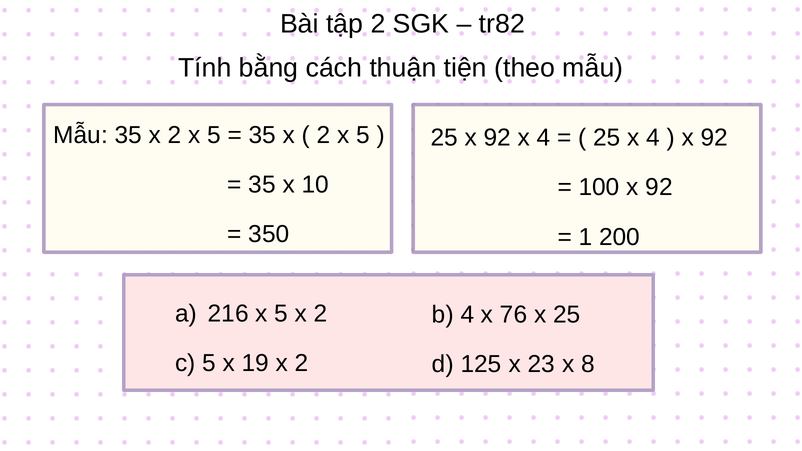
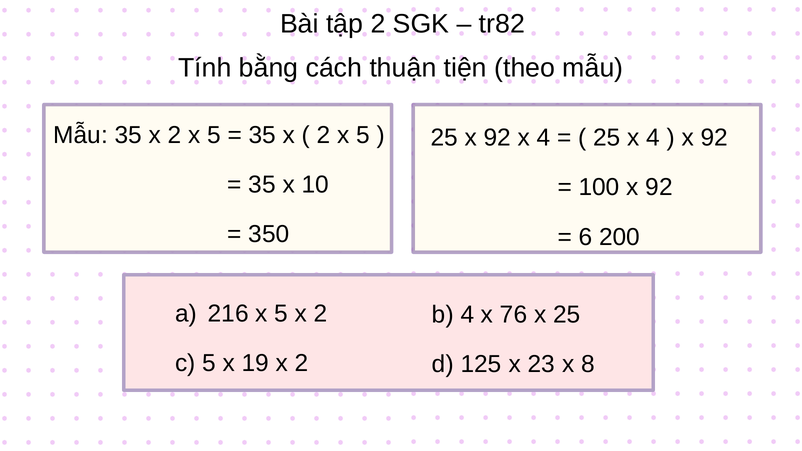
1: 1 -> 6 (586, 237)
